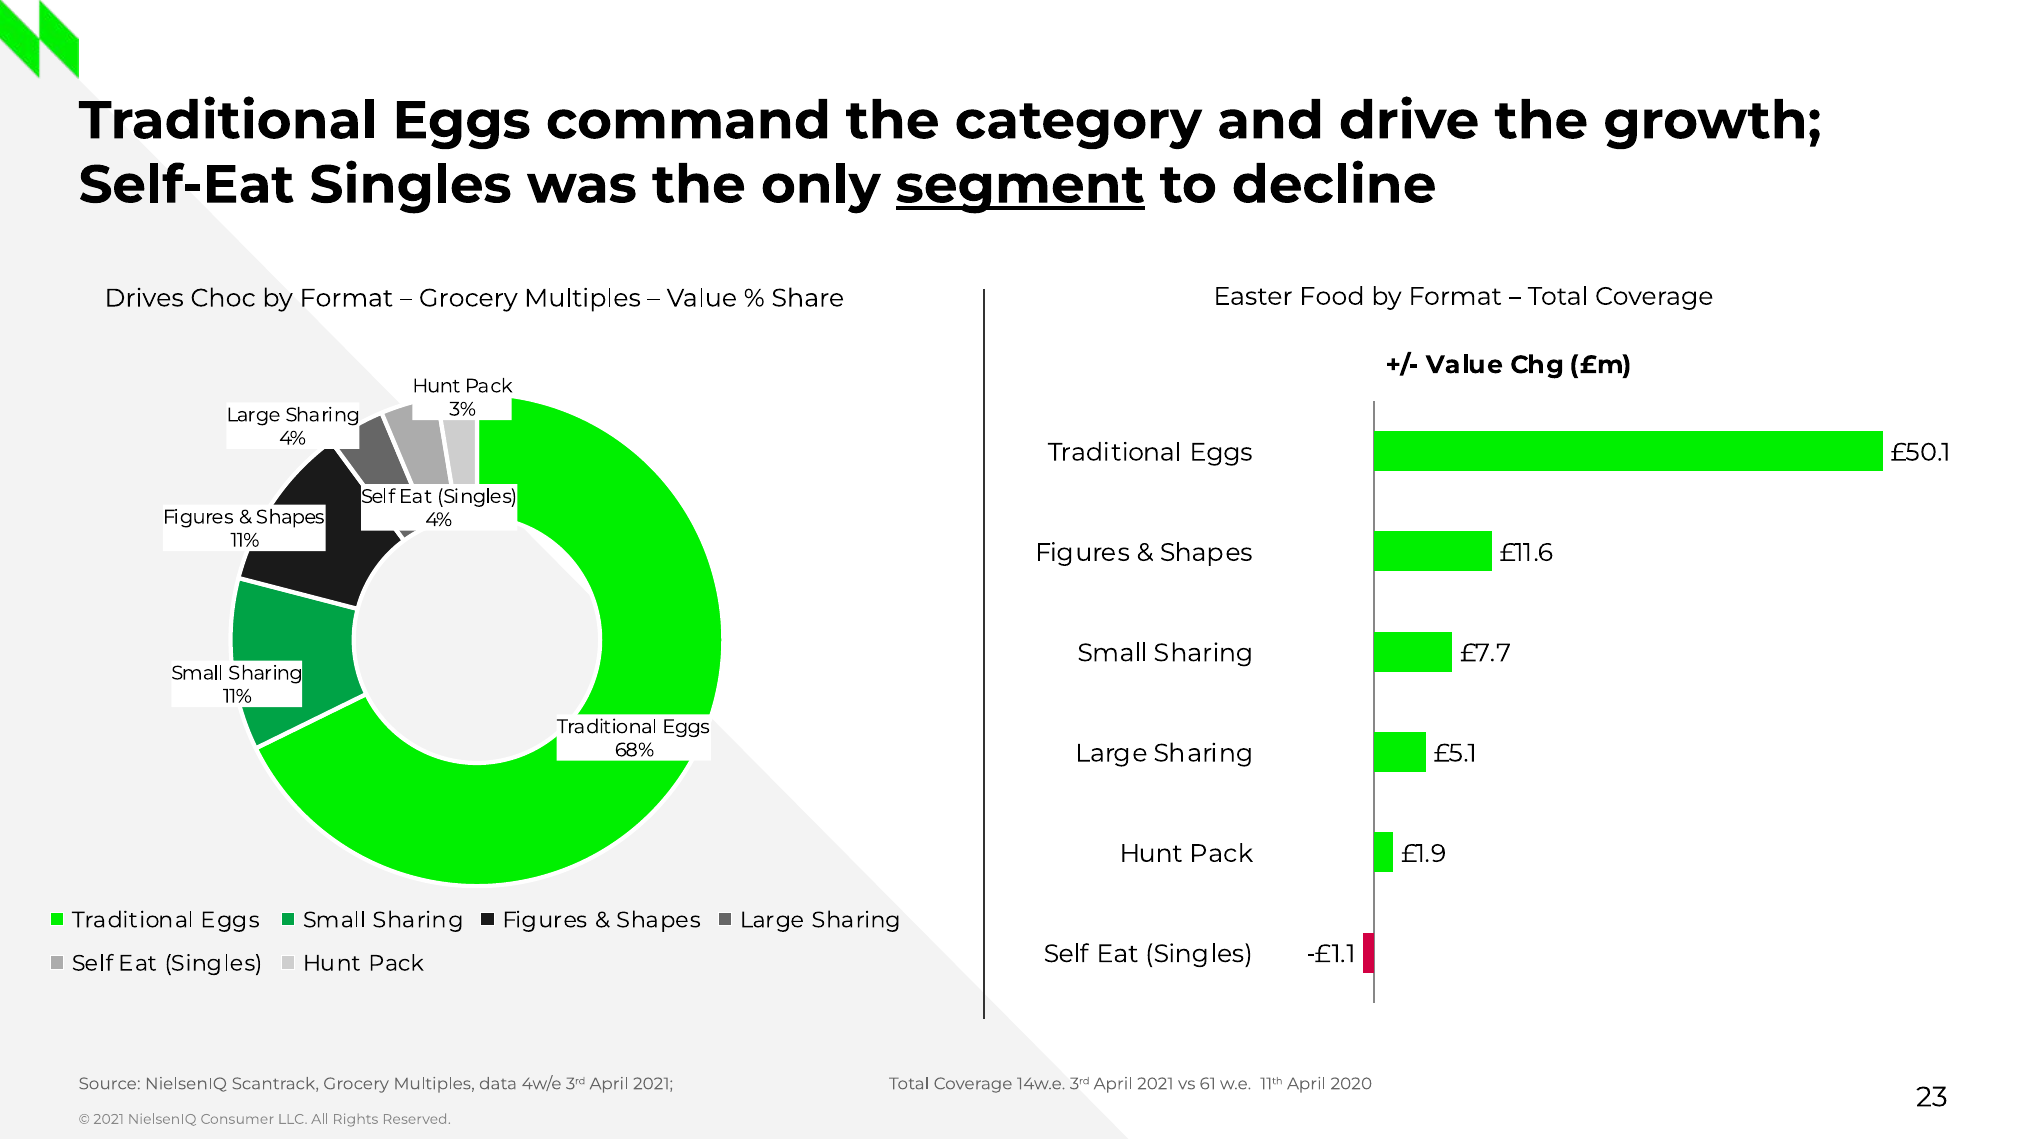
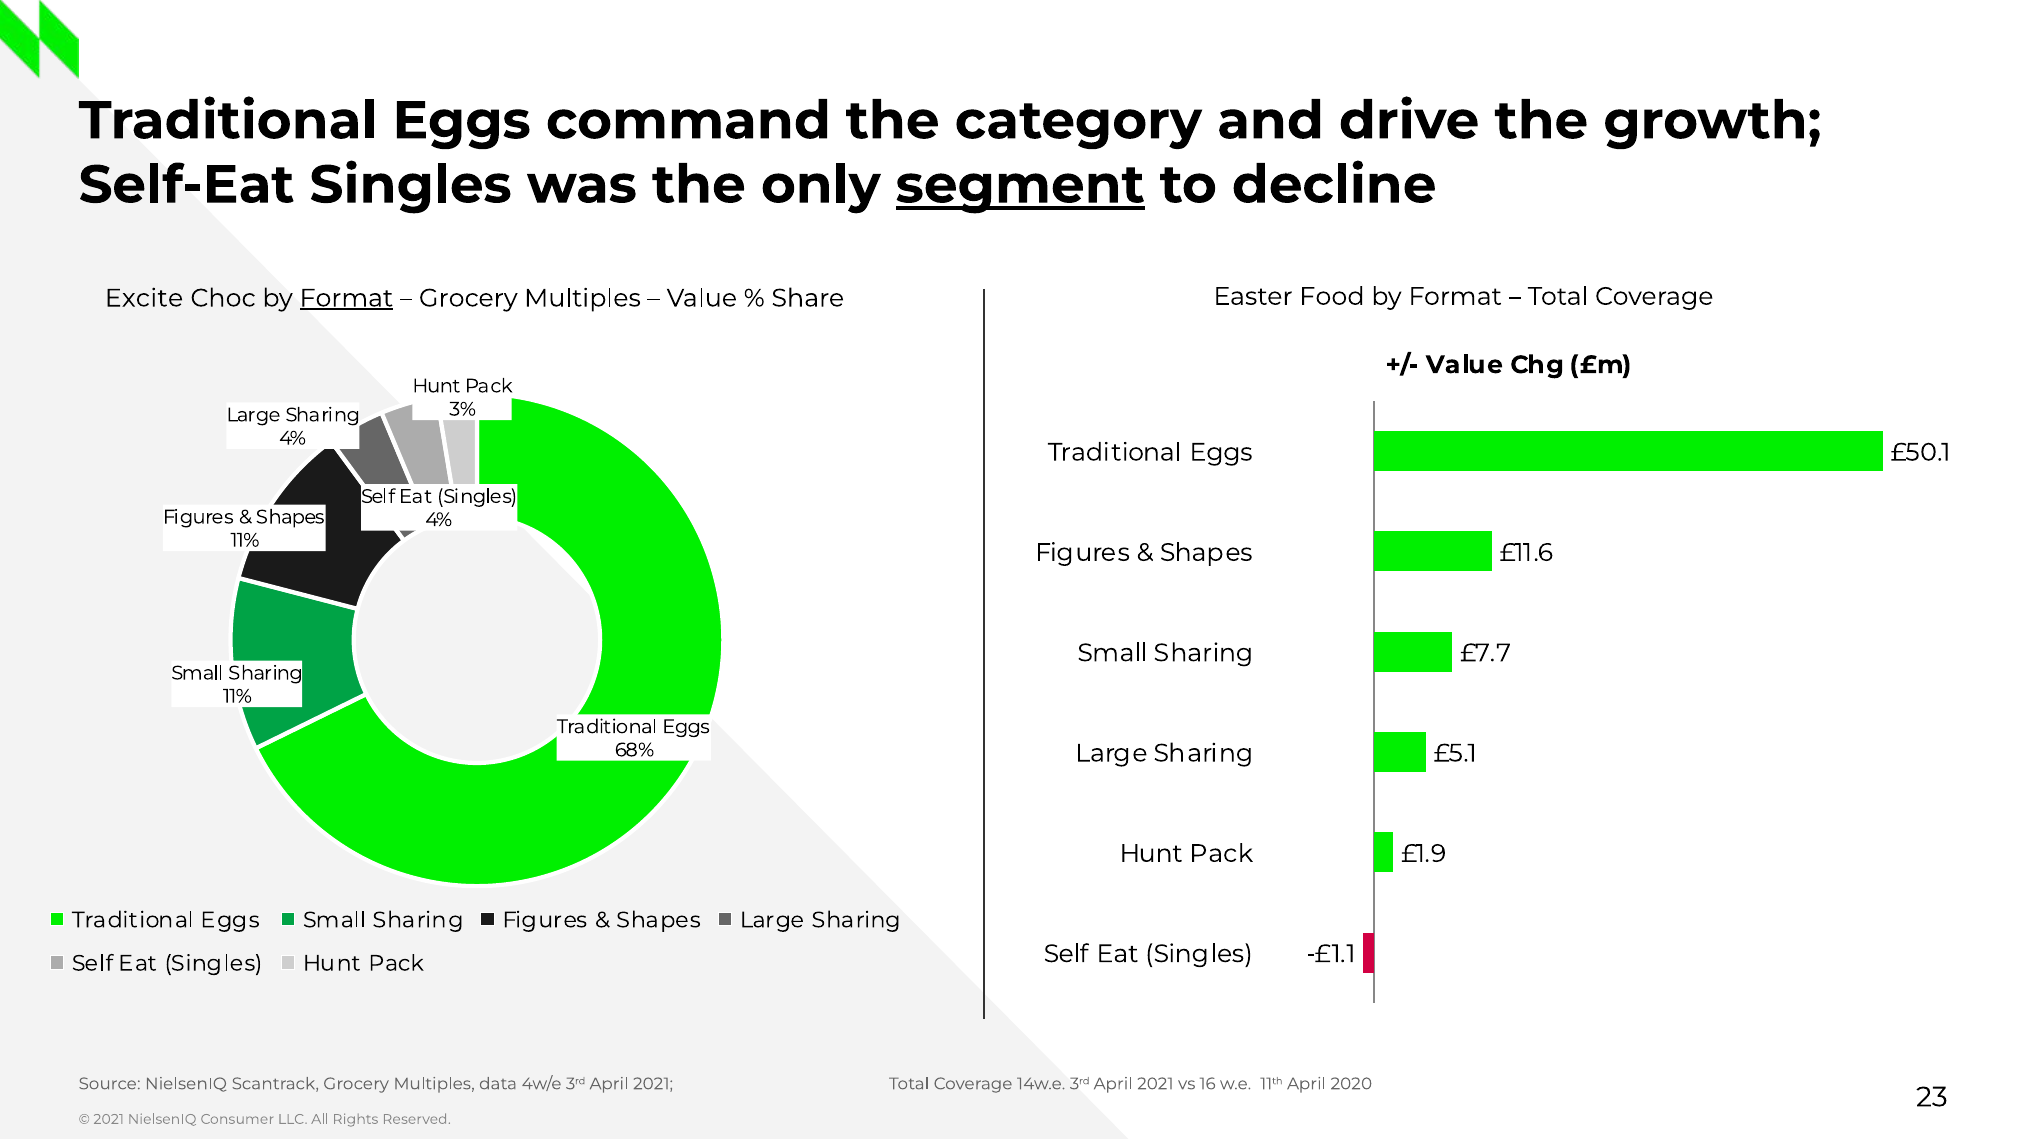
Drives: Drives -> Excite (144, 298)
Format underline: none -> present (346, 298)
61: 61 -> 16 (1208, 1084)
